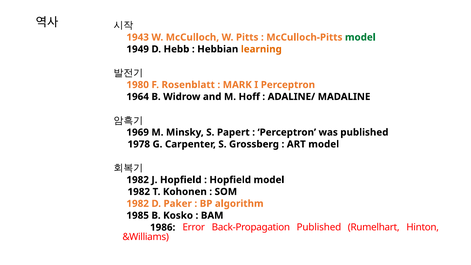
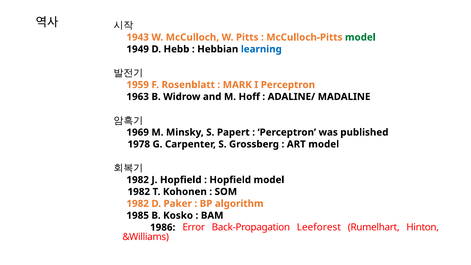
learning colour: orange -> blue (261, 49)
1980: 1980 -> 1959 (138, 85)
1964: 1964 -> 1963 (138, 97)
Back-Propagation Published: Published -> Leeforest (319, 227)
